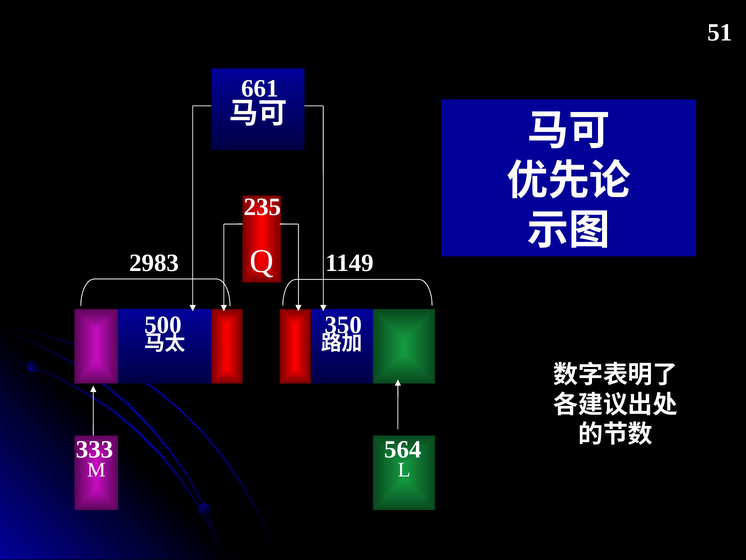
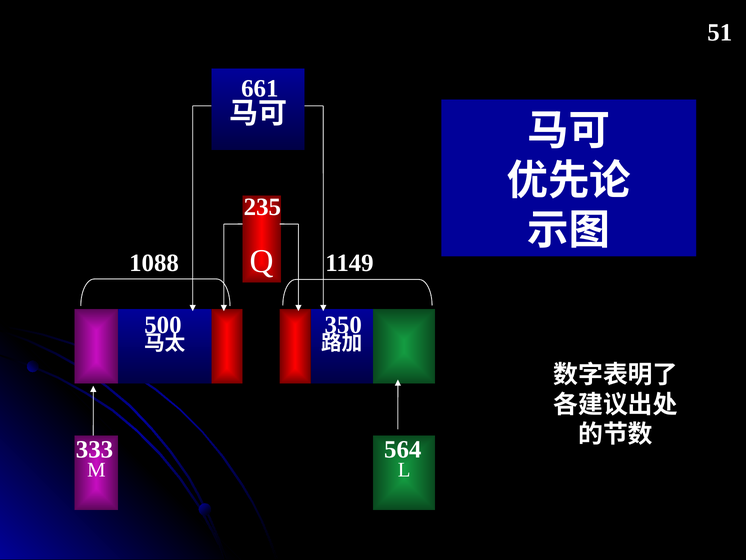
2983: 2983 -> 1088 (154, 263)
